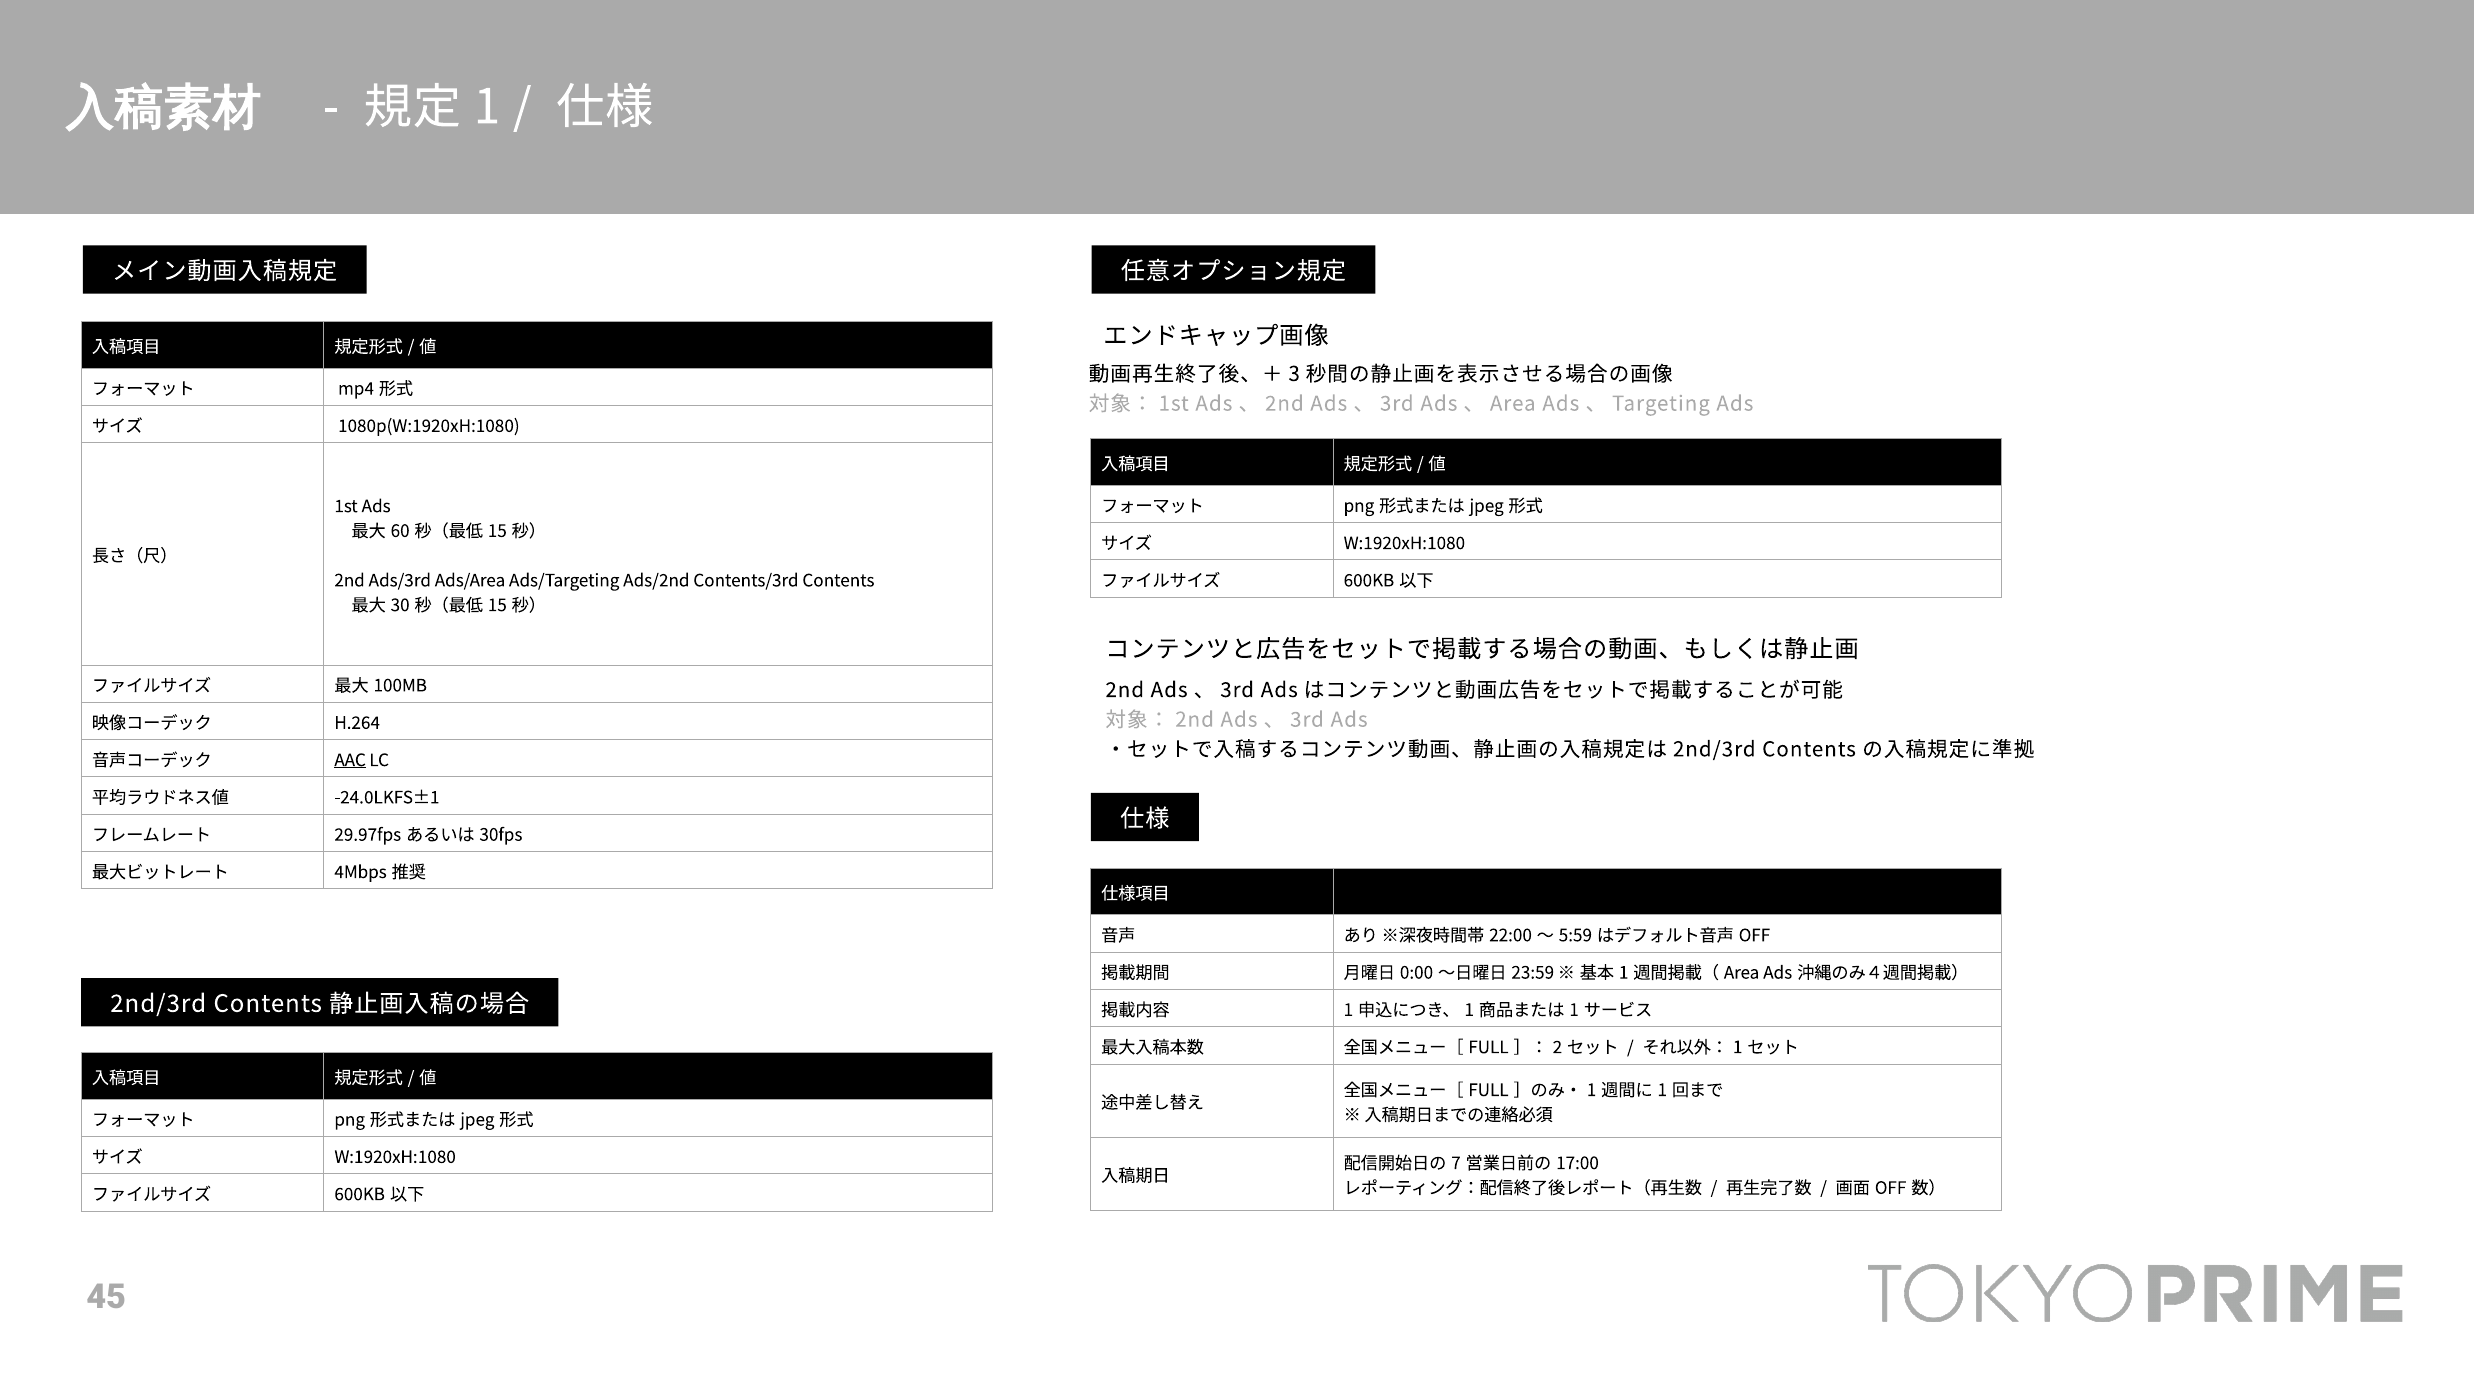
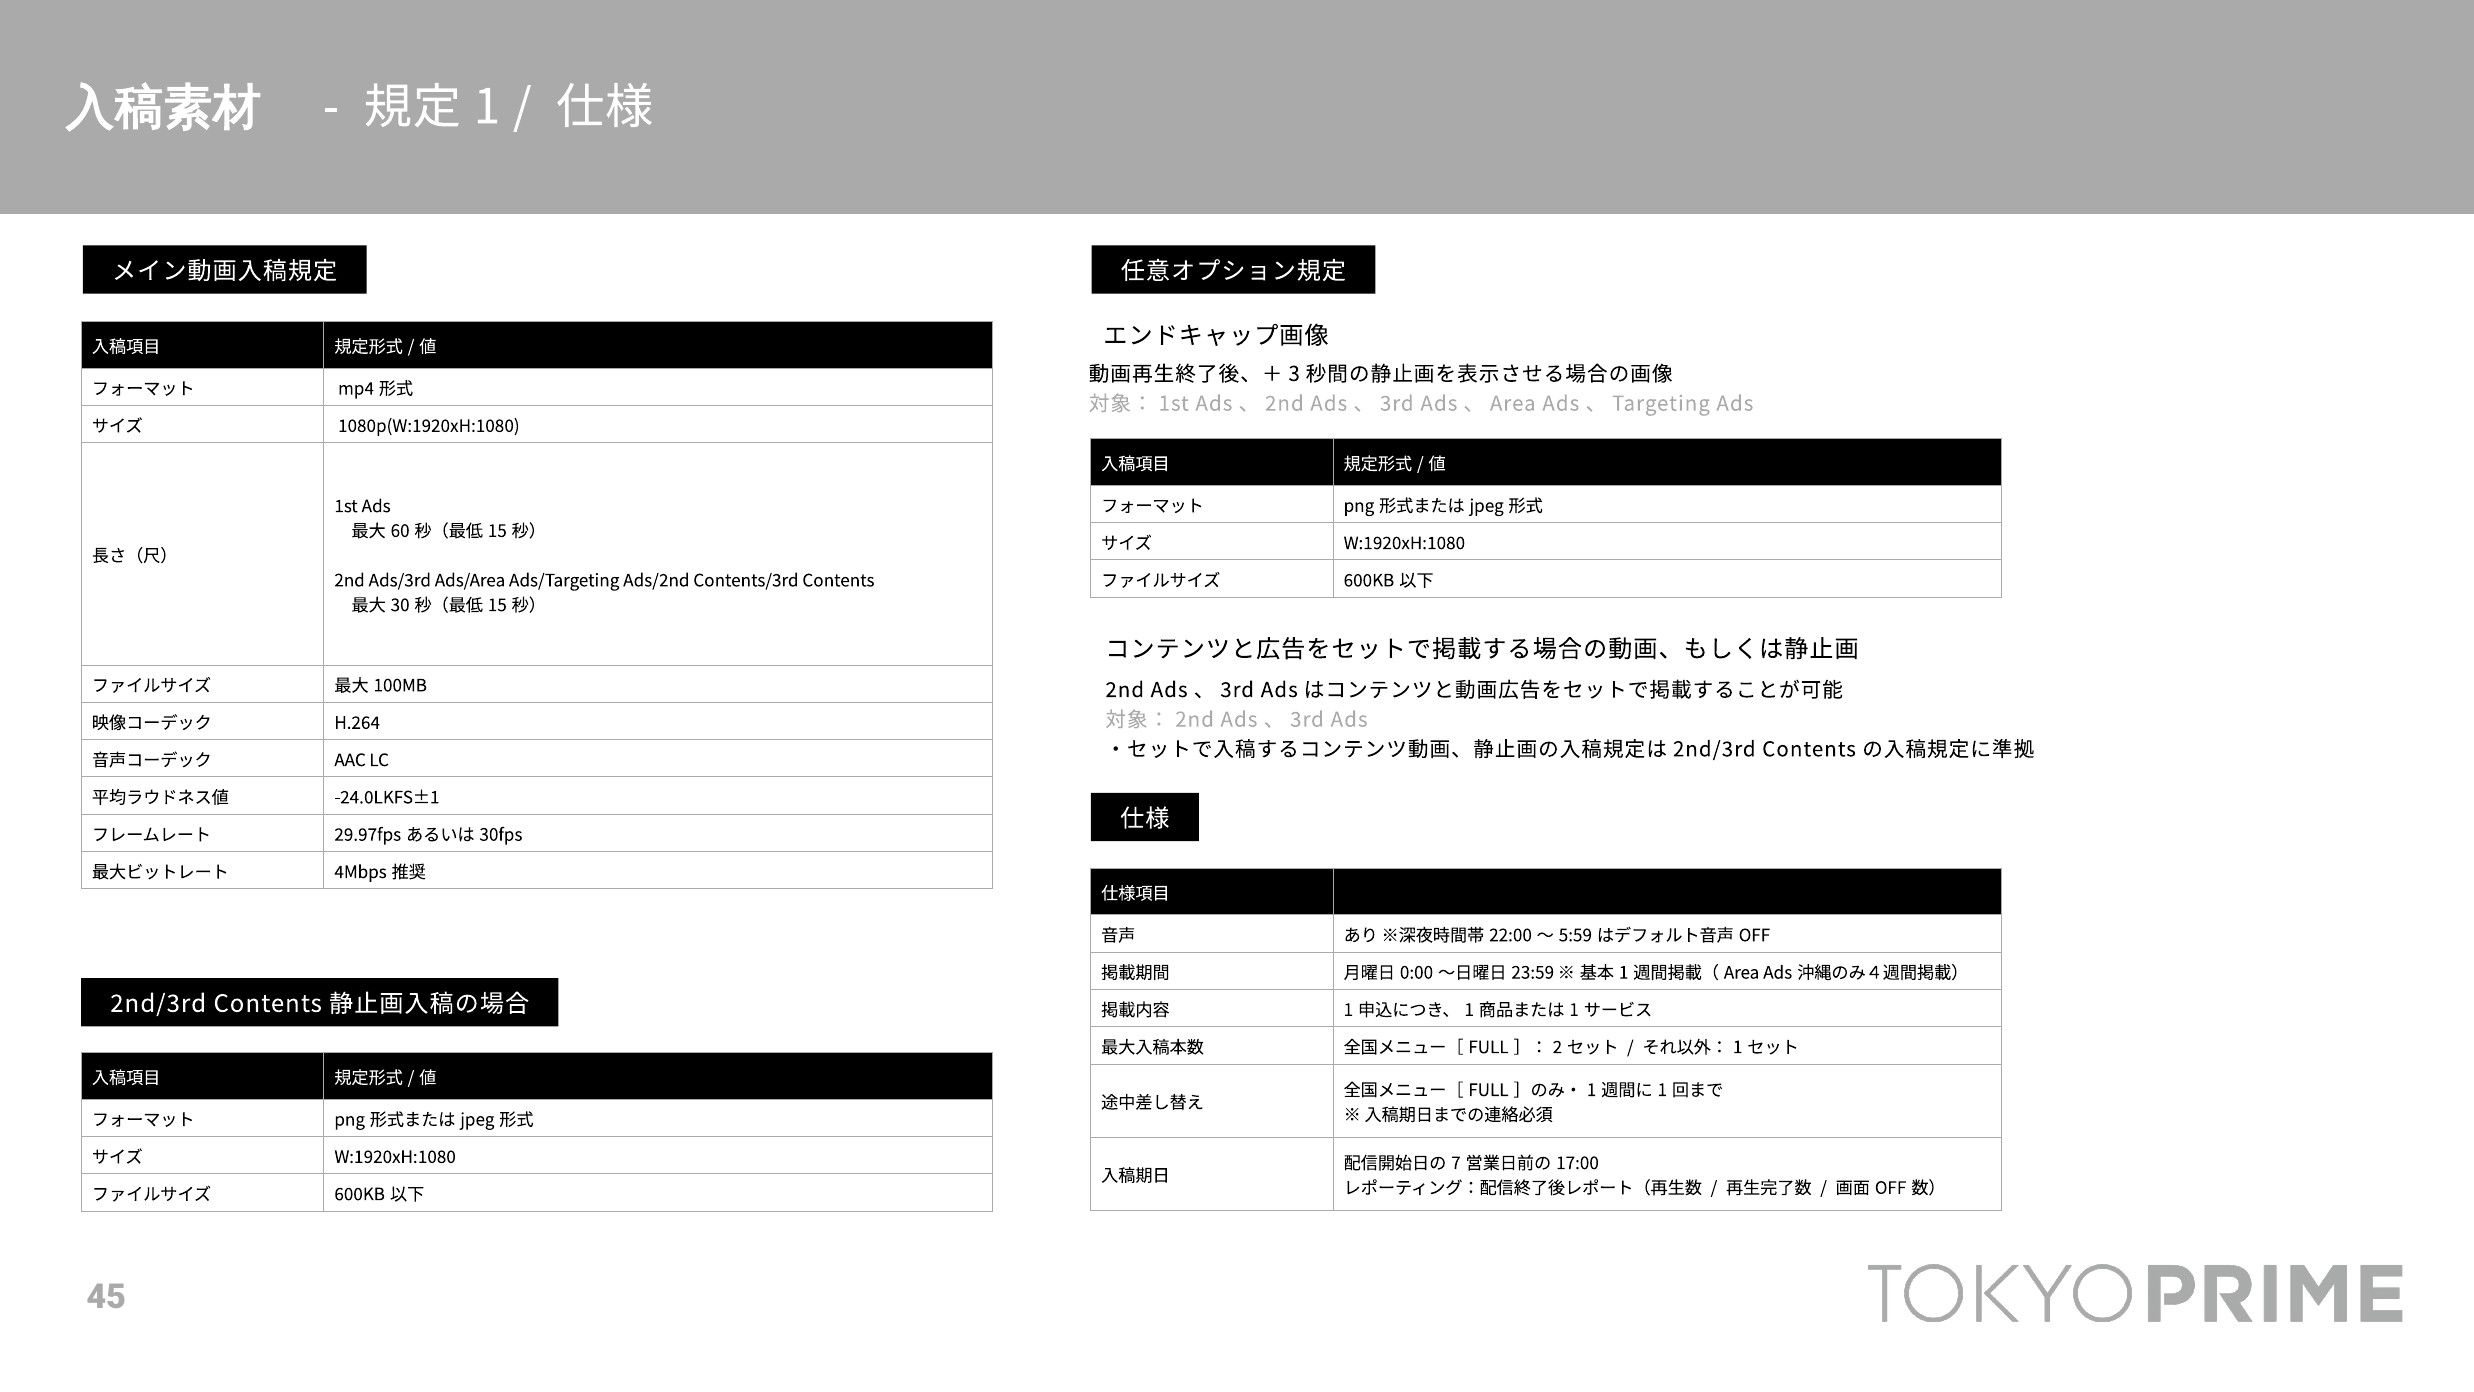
AAC underline: present -> none (350, 760)
